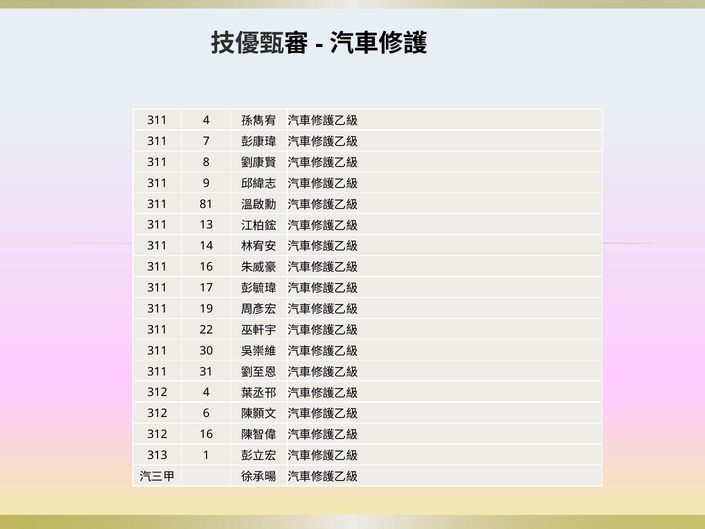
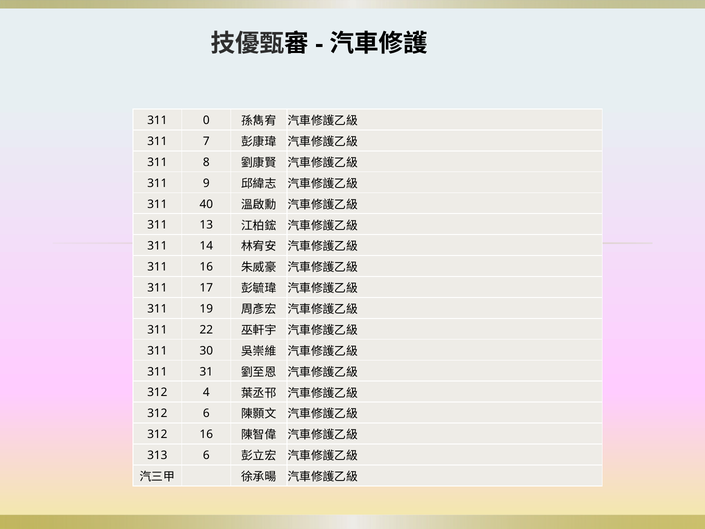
311 4: 4 -> 0 (206, 120)
81: 81 -> 40 (206, 204)
313 1: 1 -> 6 (206, 455)
